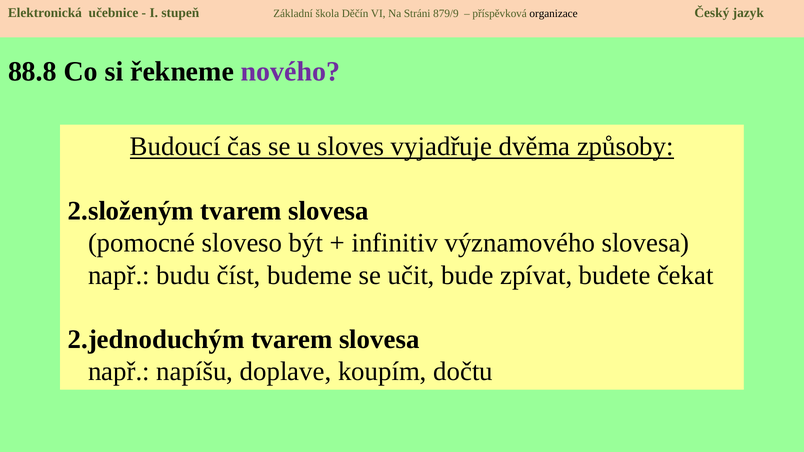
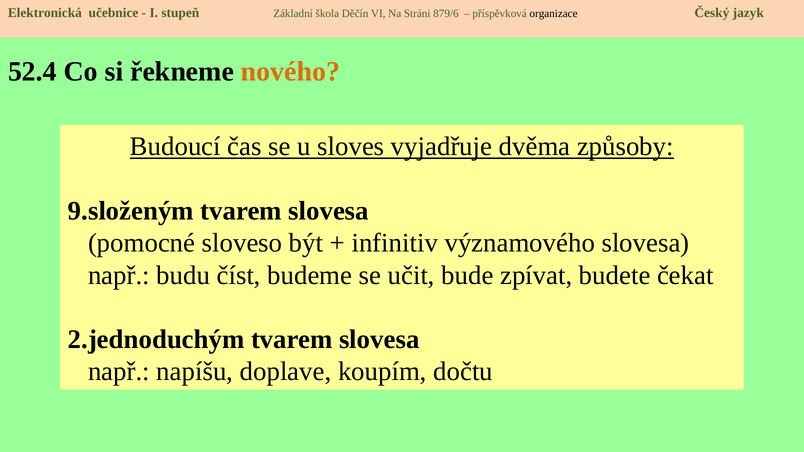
879/9: 879/9 -> 879/6 (446, 14)
88.8: 88.8 -> 52.4 (32, 71)
nového colour: purple -> orange (290, 71)
2.složeným: 2.složeným -> 9.složeným (131, 211)
